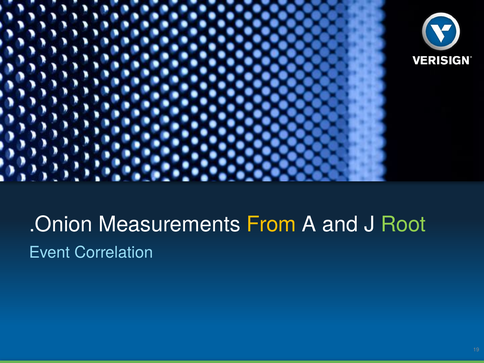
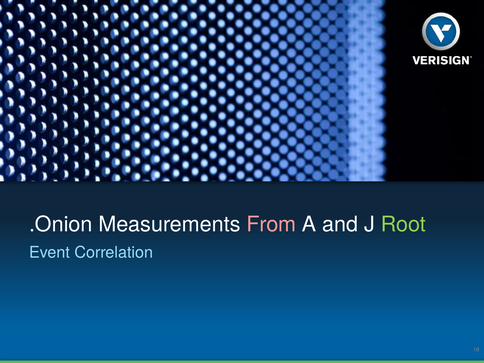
From colour: yellow -> pink (271, 224)
